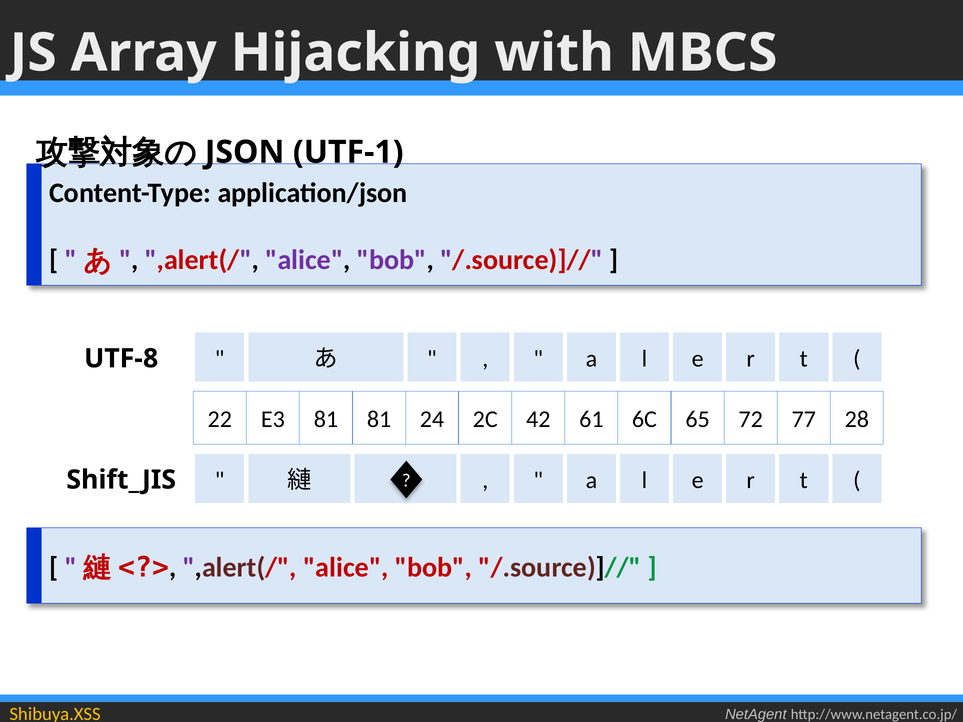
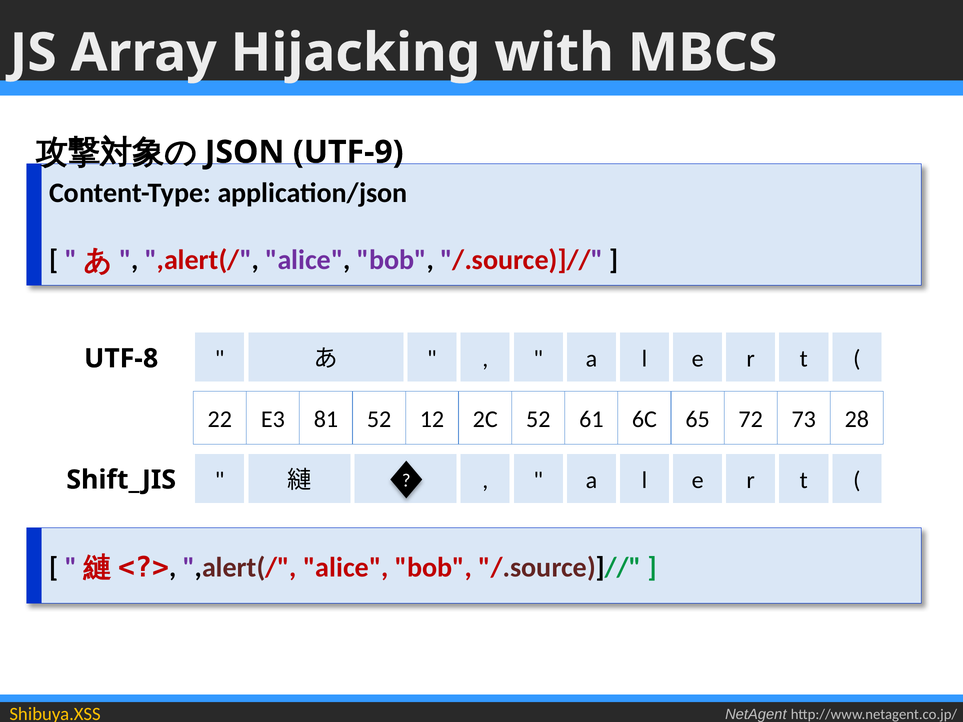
UTF-1: UTF-1 -> UTF-9 (348, 152)
81 81: 81 -> 52 (379, 420)
24: 24 -> 12 (432, 420)
2C 42: 42 -> 52 (538, 420)
77: 77 -> 73 (804, 420)
